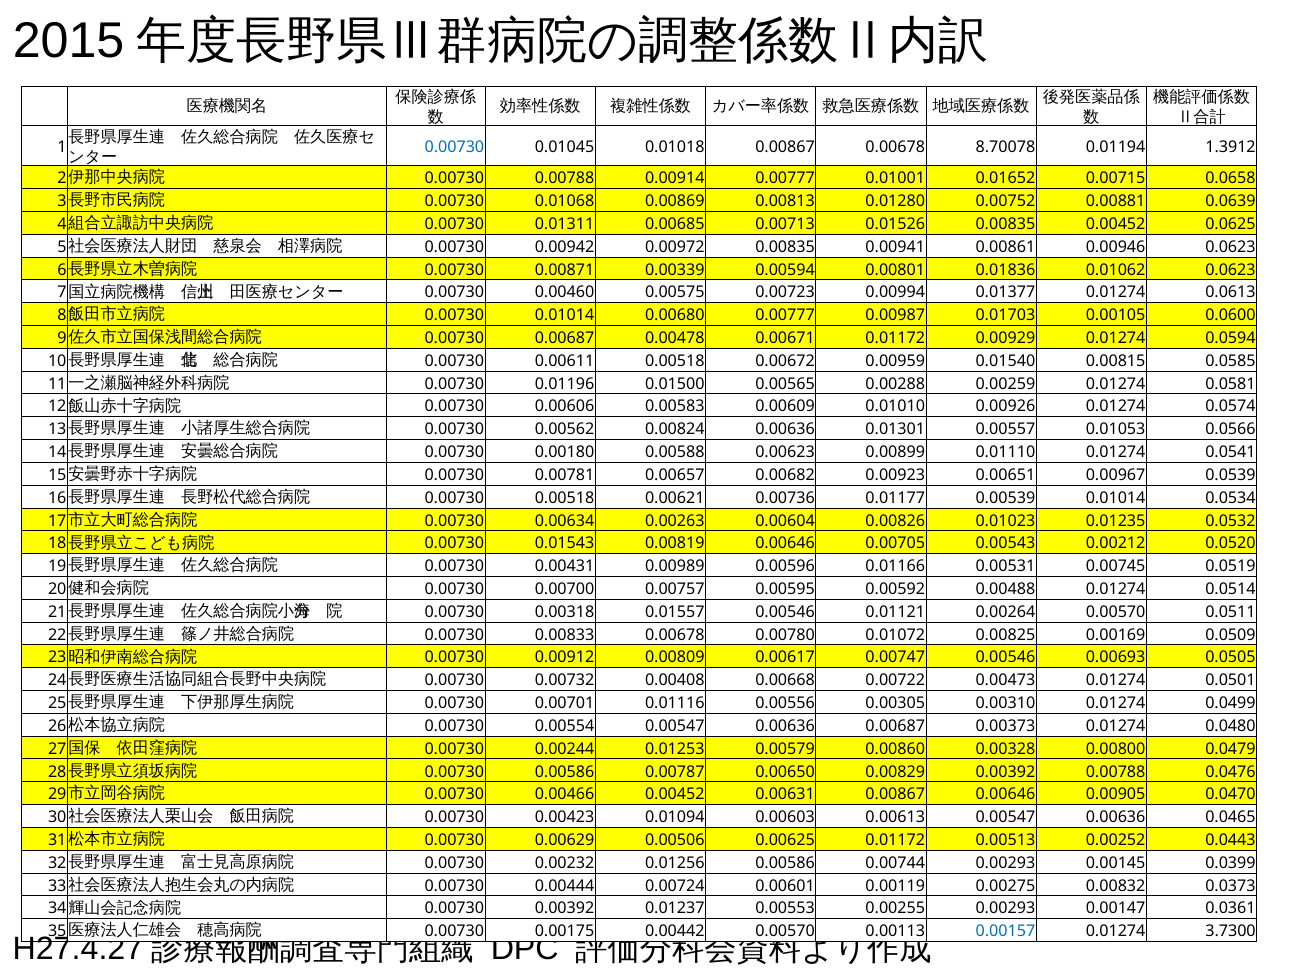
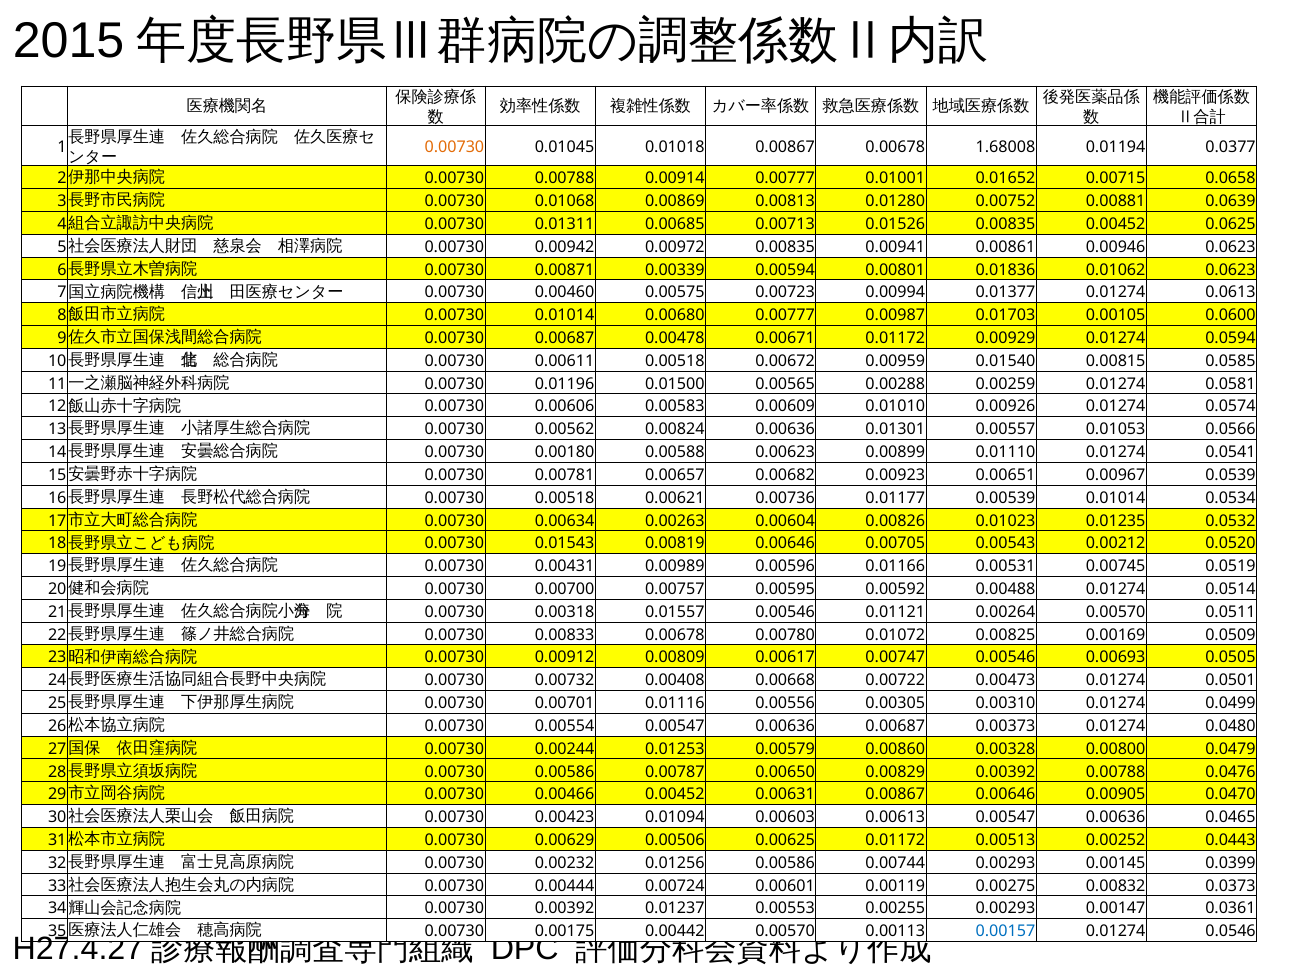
0.00730 colour: blue -> orange (454, 147)
8.70078: 8.70078 -> 1.68008 (1005, 147)
1.3912: 1.3912 -> 0.0377 (1231, 147)
3.7300: 3.7300 -> 0.0546 (1231, 931)
